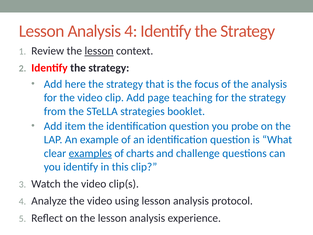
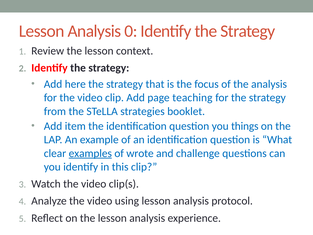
Analysis 4: 4 -> 0 (131, 31)
lesson underline: present -> none (99, 51)
probe: probe -> things (245, 126)
charts: charts -> wrote (140, 153)
